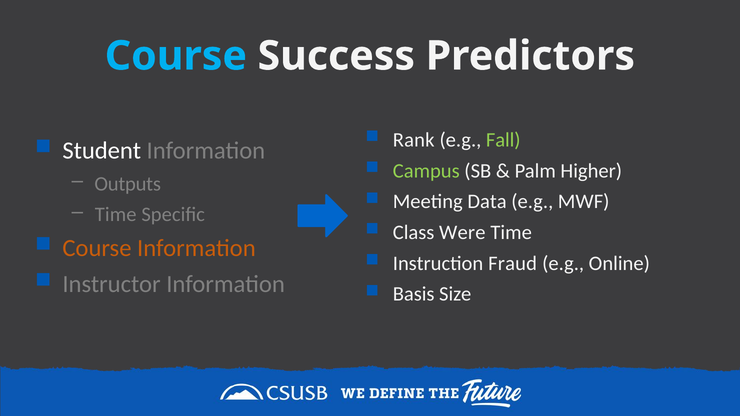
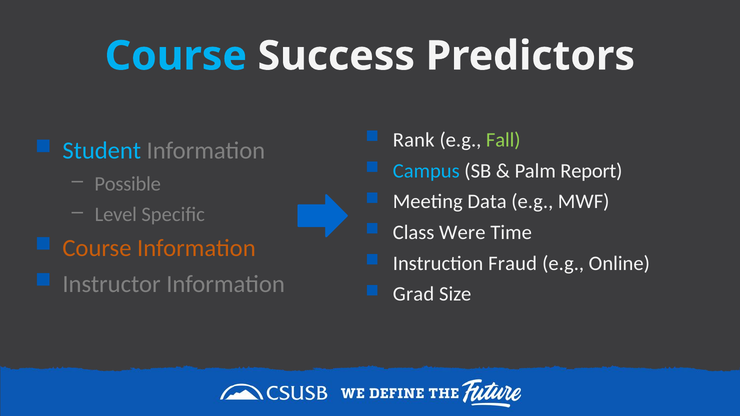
Student colour: white -> light blue (102, 151)
Campus colour: light green -> light blue (426, 171)
Higher: Higher -> Report (591, 171)
Outputs: Outputs -> Possible (128, 184)
Time: Time -> Level (116, 215)
Basis: Basis -> Grad (414, 294)
